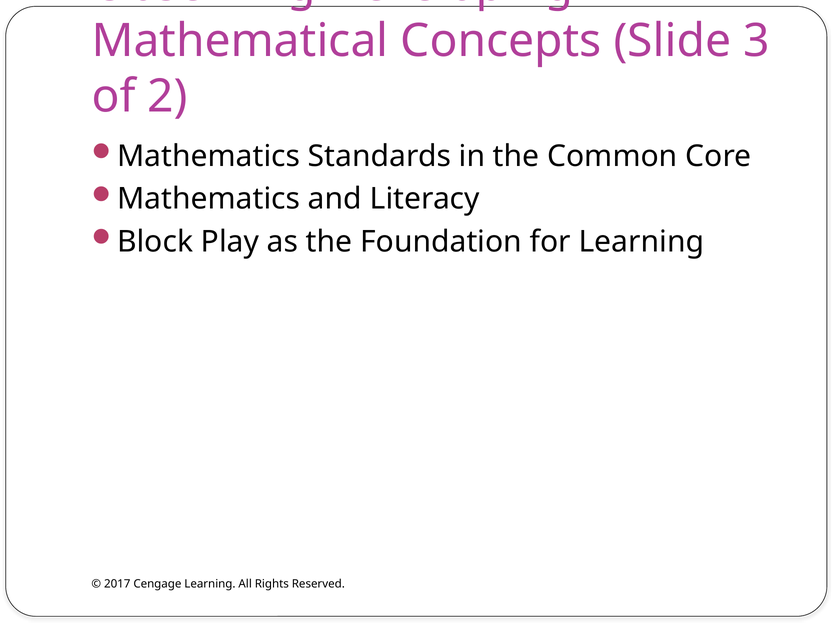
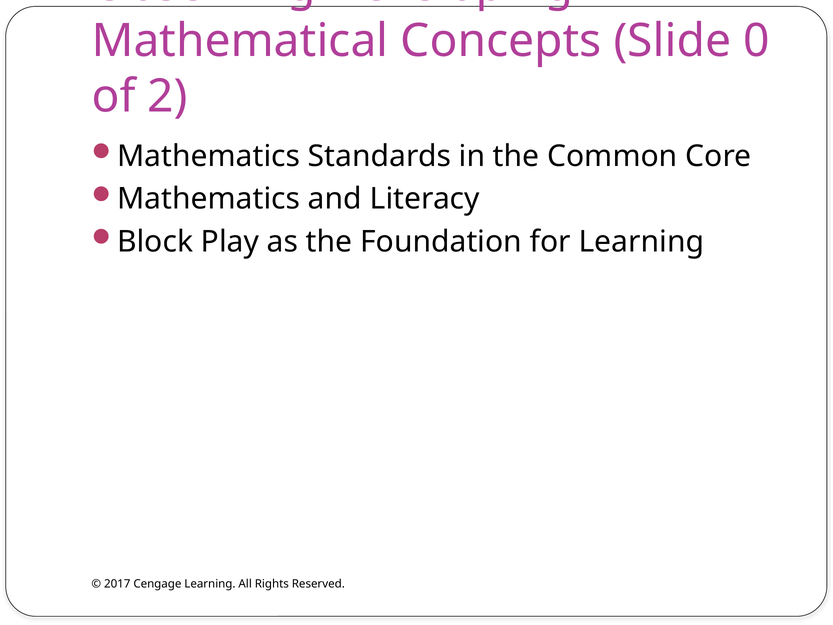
3: 3 -> 0 (756, 41)
